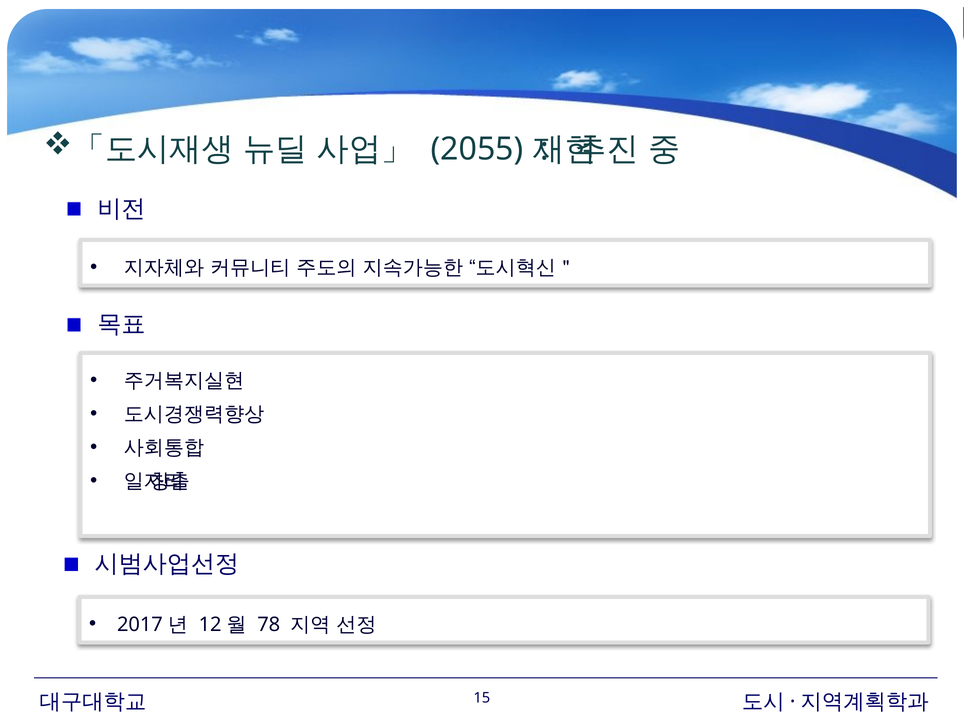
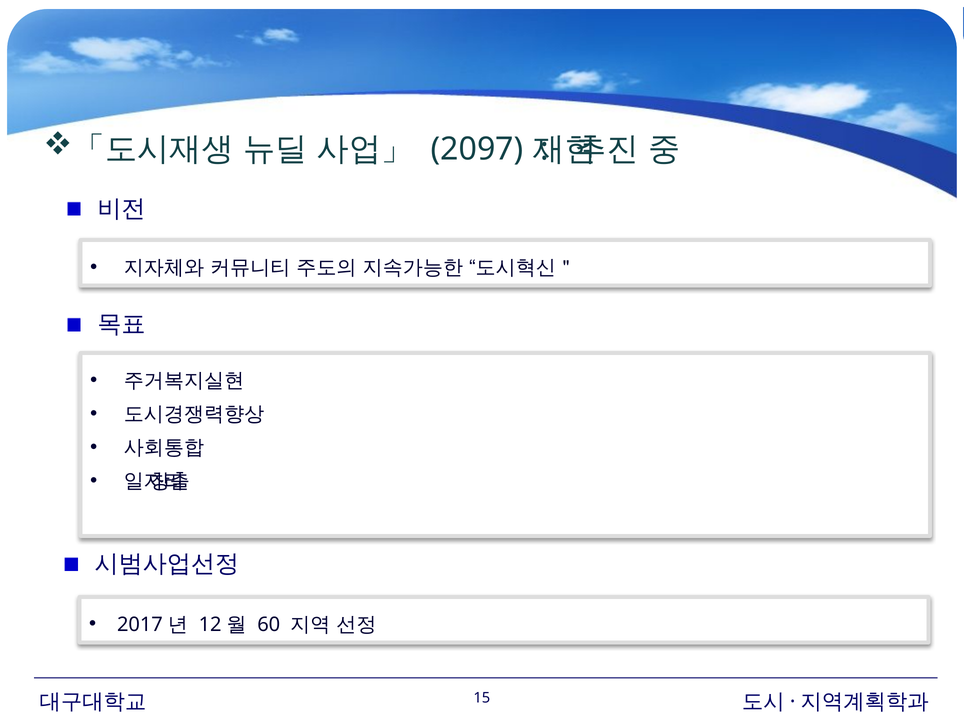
2055: 2055 -> 2097 (477, 149)
78: 78 -> 60 (269, 624)
